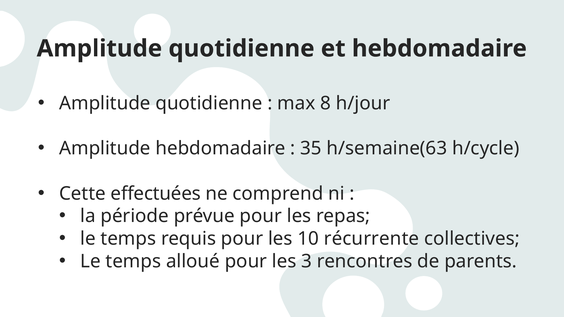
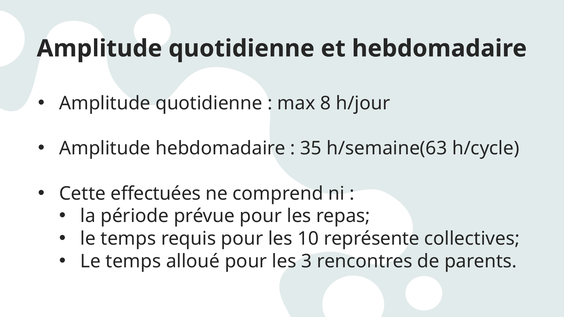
récurrente: récurrente -> représente (372, 239)
